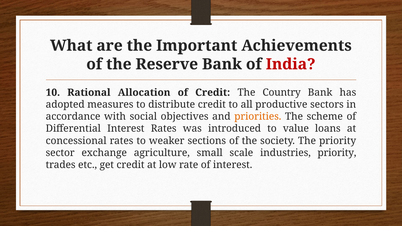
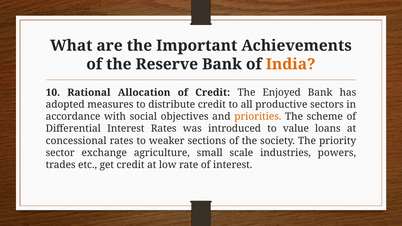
India colour: red -> orange (291, 64)
Country: Country -> Enjoyed (282, 93)
industries priority: priority -> powers (337, 153)
